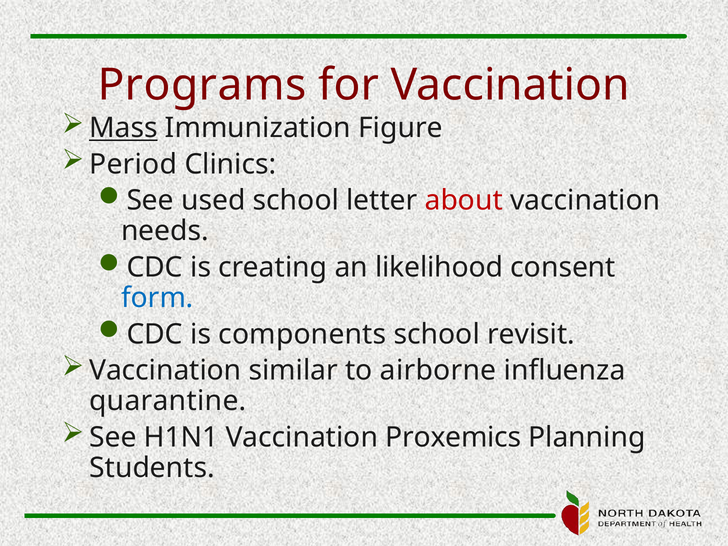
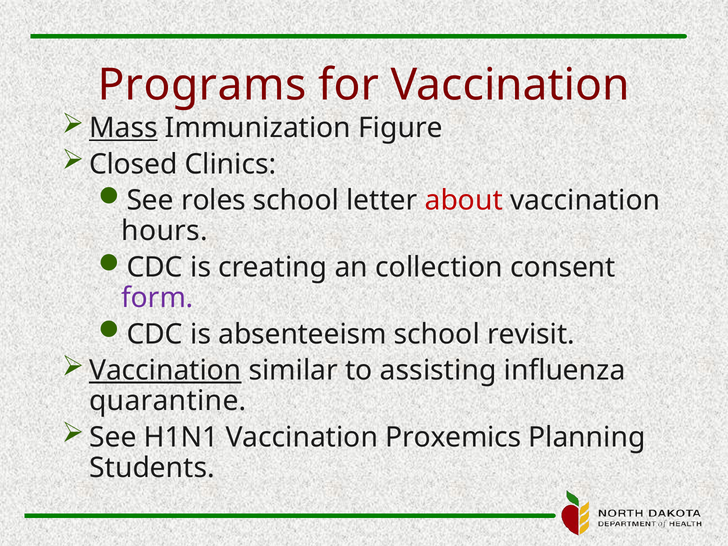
Period: Period -> Closed (133, 164)
used: used -> roles (213, 200)
needs: needs -> hours (165, 231)
likelihood: likelihood -> collection (439, 267)
form colour: blue -> purple (157, 298)
components: components -> absenteeism (302, 334)
Vaccination underline: none -> present (165, 370)
airborne: airborne -> assisting (438, 370)
